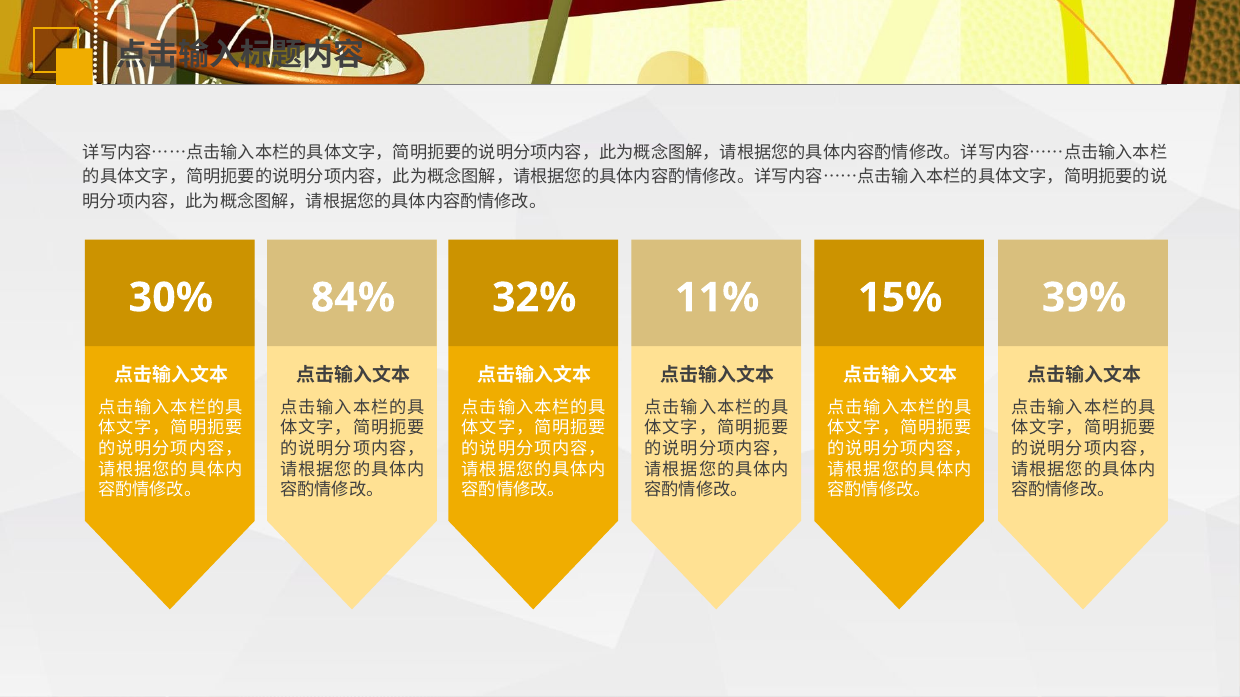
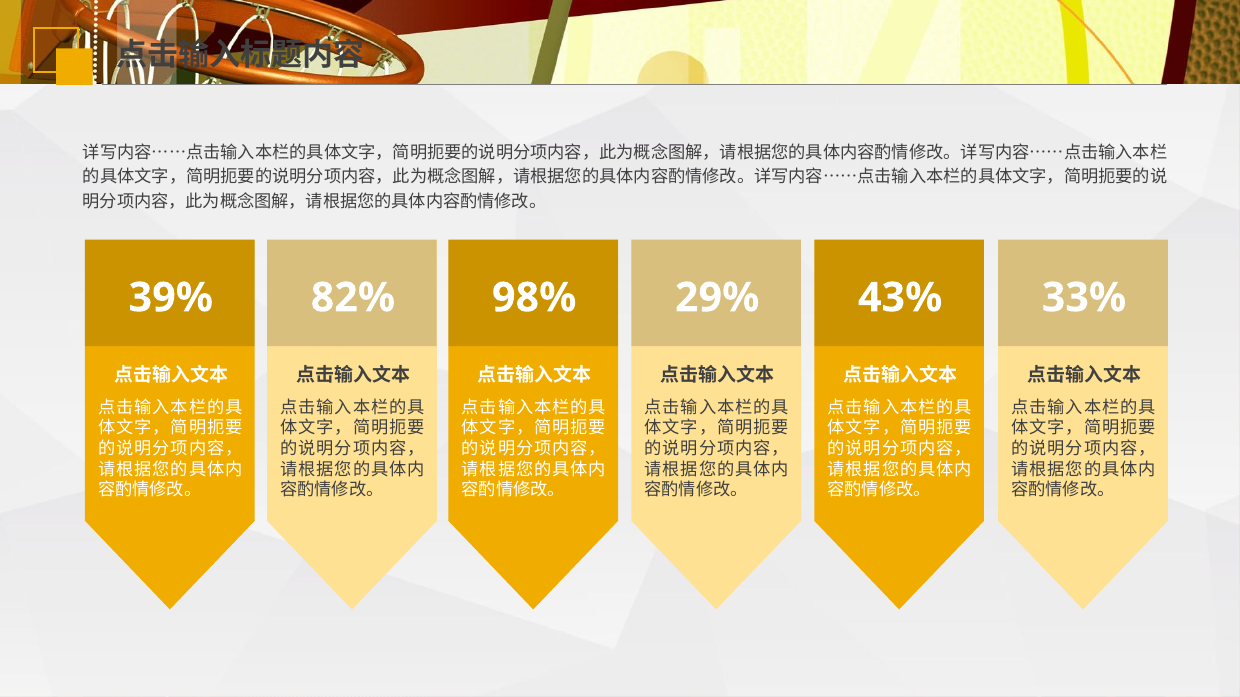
30%: 30% -> 39% (171, 298)
84%: 84% -> 82% (353, 298)
32%: 32% -> 98% (534, 298)
11%: 11% -> 29% (717, 298)
15%: 15% -> 43% (900, 298)
39%: 39% -> 33% (1084, 298)
